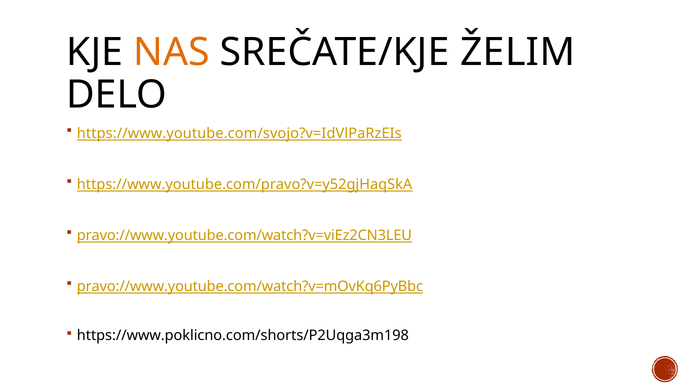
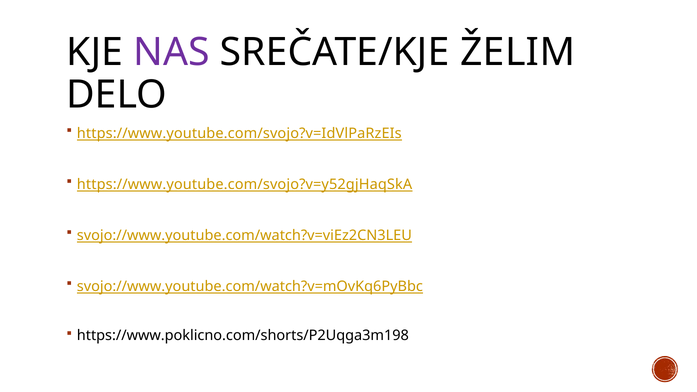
NAS colour: orange -> purple (171, 52)
https://www.youtube.com/pravo?v=y52gjHaqSkA: https://www.youtube.com/pravo?v=y52gjHaqSkA -> https://www.youtube.com/svojo?v=y52gjHaqSkA (245, 184)
pravo://www.youtube.com/watch?v=viEz2CN3LEU: pravo://www.youtube.com/watch?v=viEz2CN3LEU -> svojo://www.youtube.com/watch?v=viEz2CN3LEU (244, 235)
pravo://www.youtube.com/watch?v=mOvKq6PyBbc: pravo://www.youtube.com/watch?v=mOvKq6PyBbc -> svojo://www.youtube.com/watch?v=mOvKq6PyBbc (250, 286)
